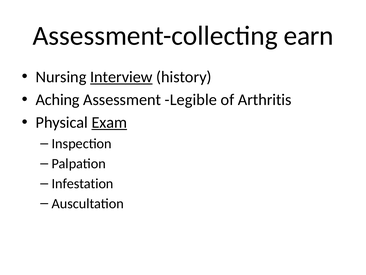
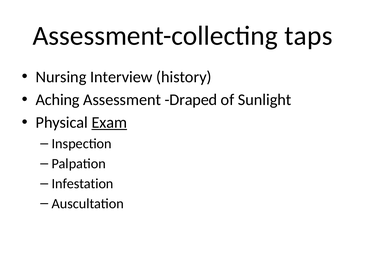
earn: earn -> taps (308, 36)
Interview underline: present -> none (121, 77)
Legible: Legible -> Draped (191, 100)
Arthritis: Arthritis -> Sunlight (265, 100)
